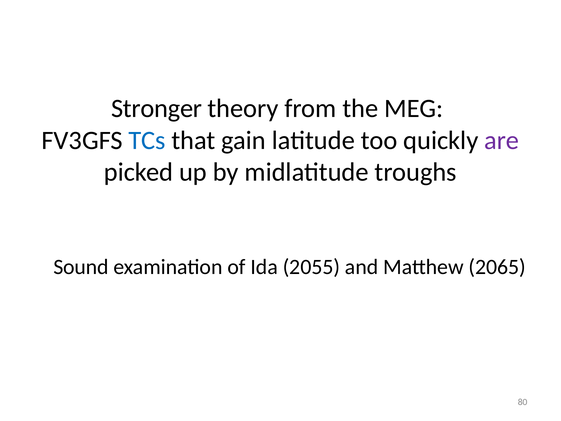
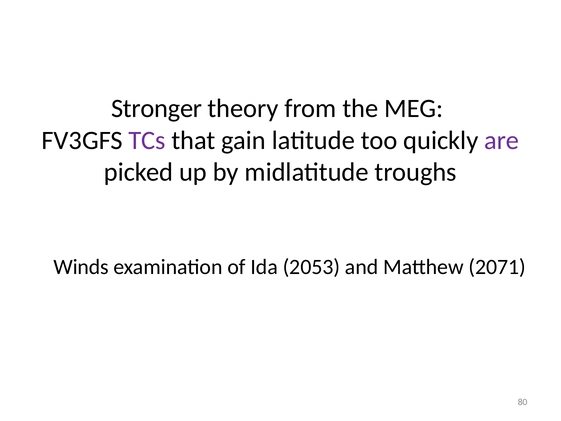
TCs colour: blue -> purple (147, 140)
Sound: Sound -> Winds (81, 267)
2055: 2055 -> 2053 (311, 267)
2065: 2065 -> 2071 (497, 267)
